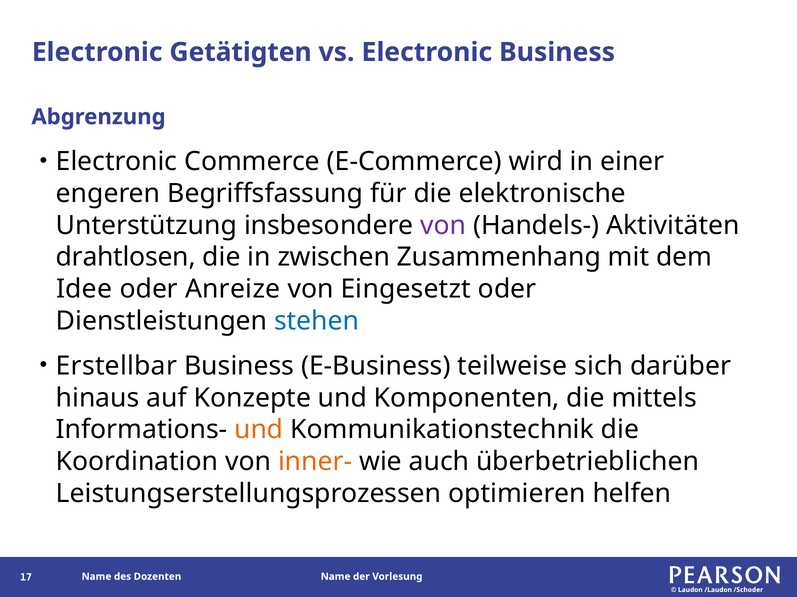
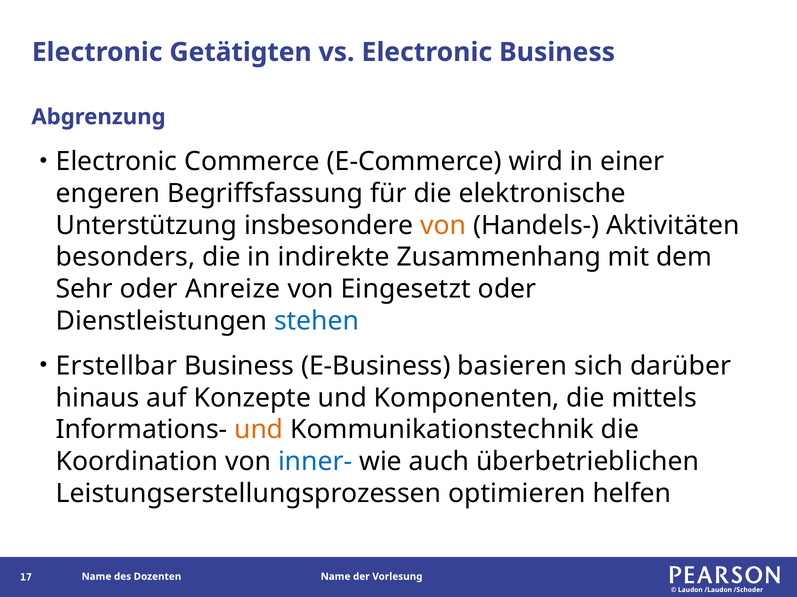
von colour: purple -> orange (443, 226)
drahtlosen: drahtlosen -> besonders (126, 258)
zwischen: zwischen -> indirekte (334, 258)
Idee: Idee -> Sehr (84, 289)
teilweise: teilweise -> basieren (512, 366)
inner- colour: orange -> blue (315, 462)
